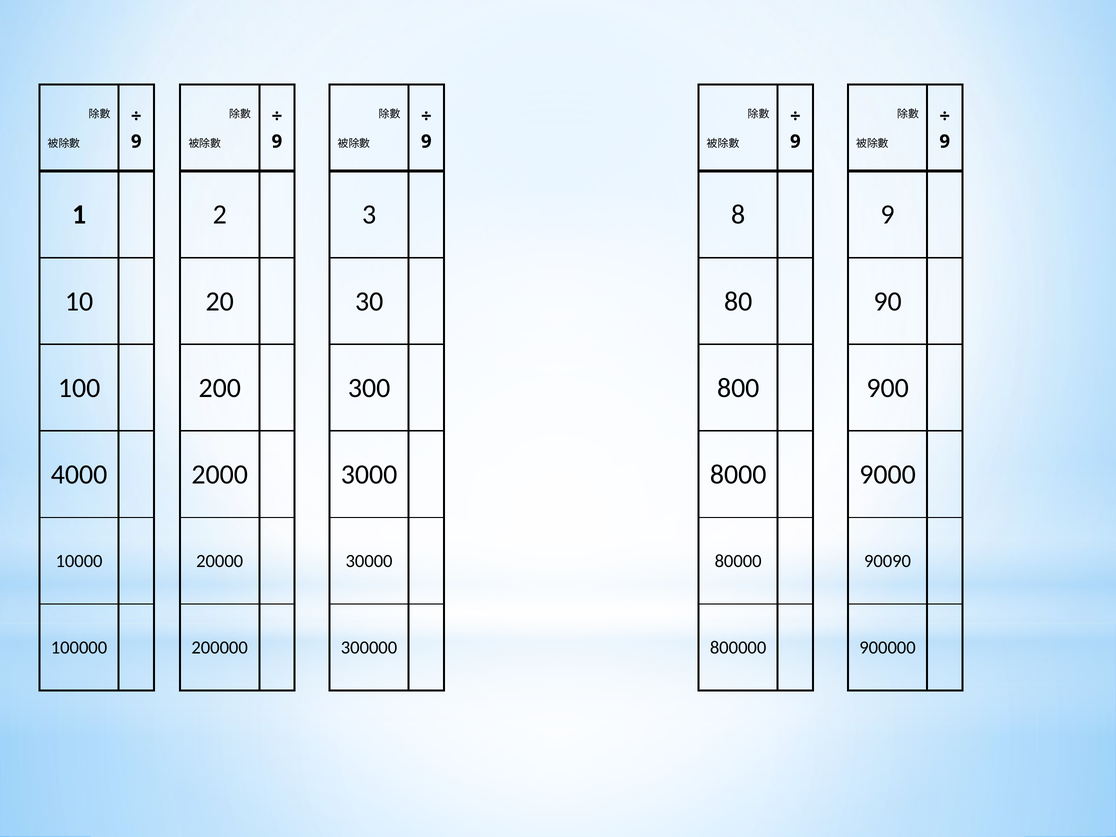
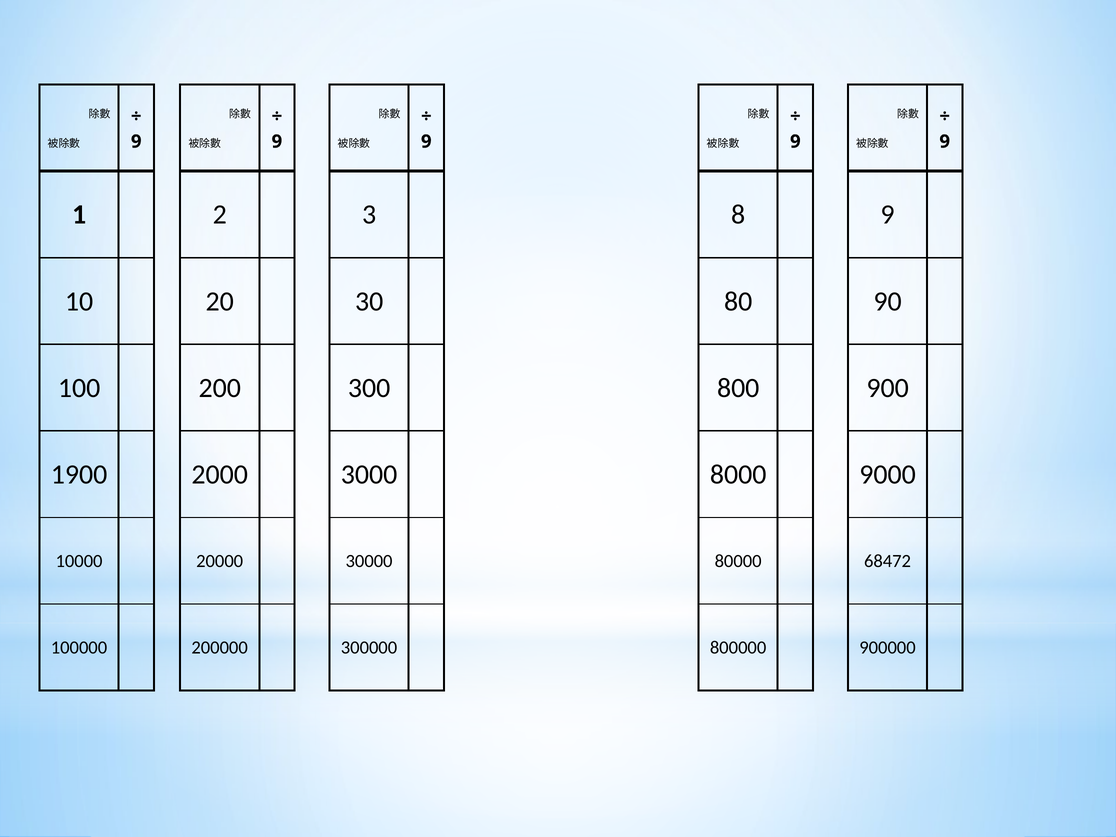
4000: 4000 -> 1900 (79, 475)
90090: 90090 -> 68472 (888, 561)
